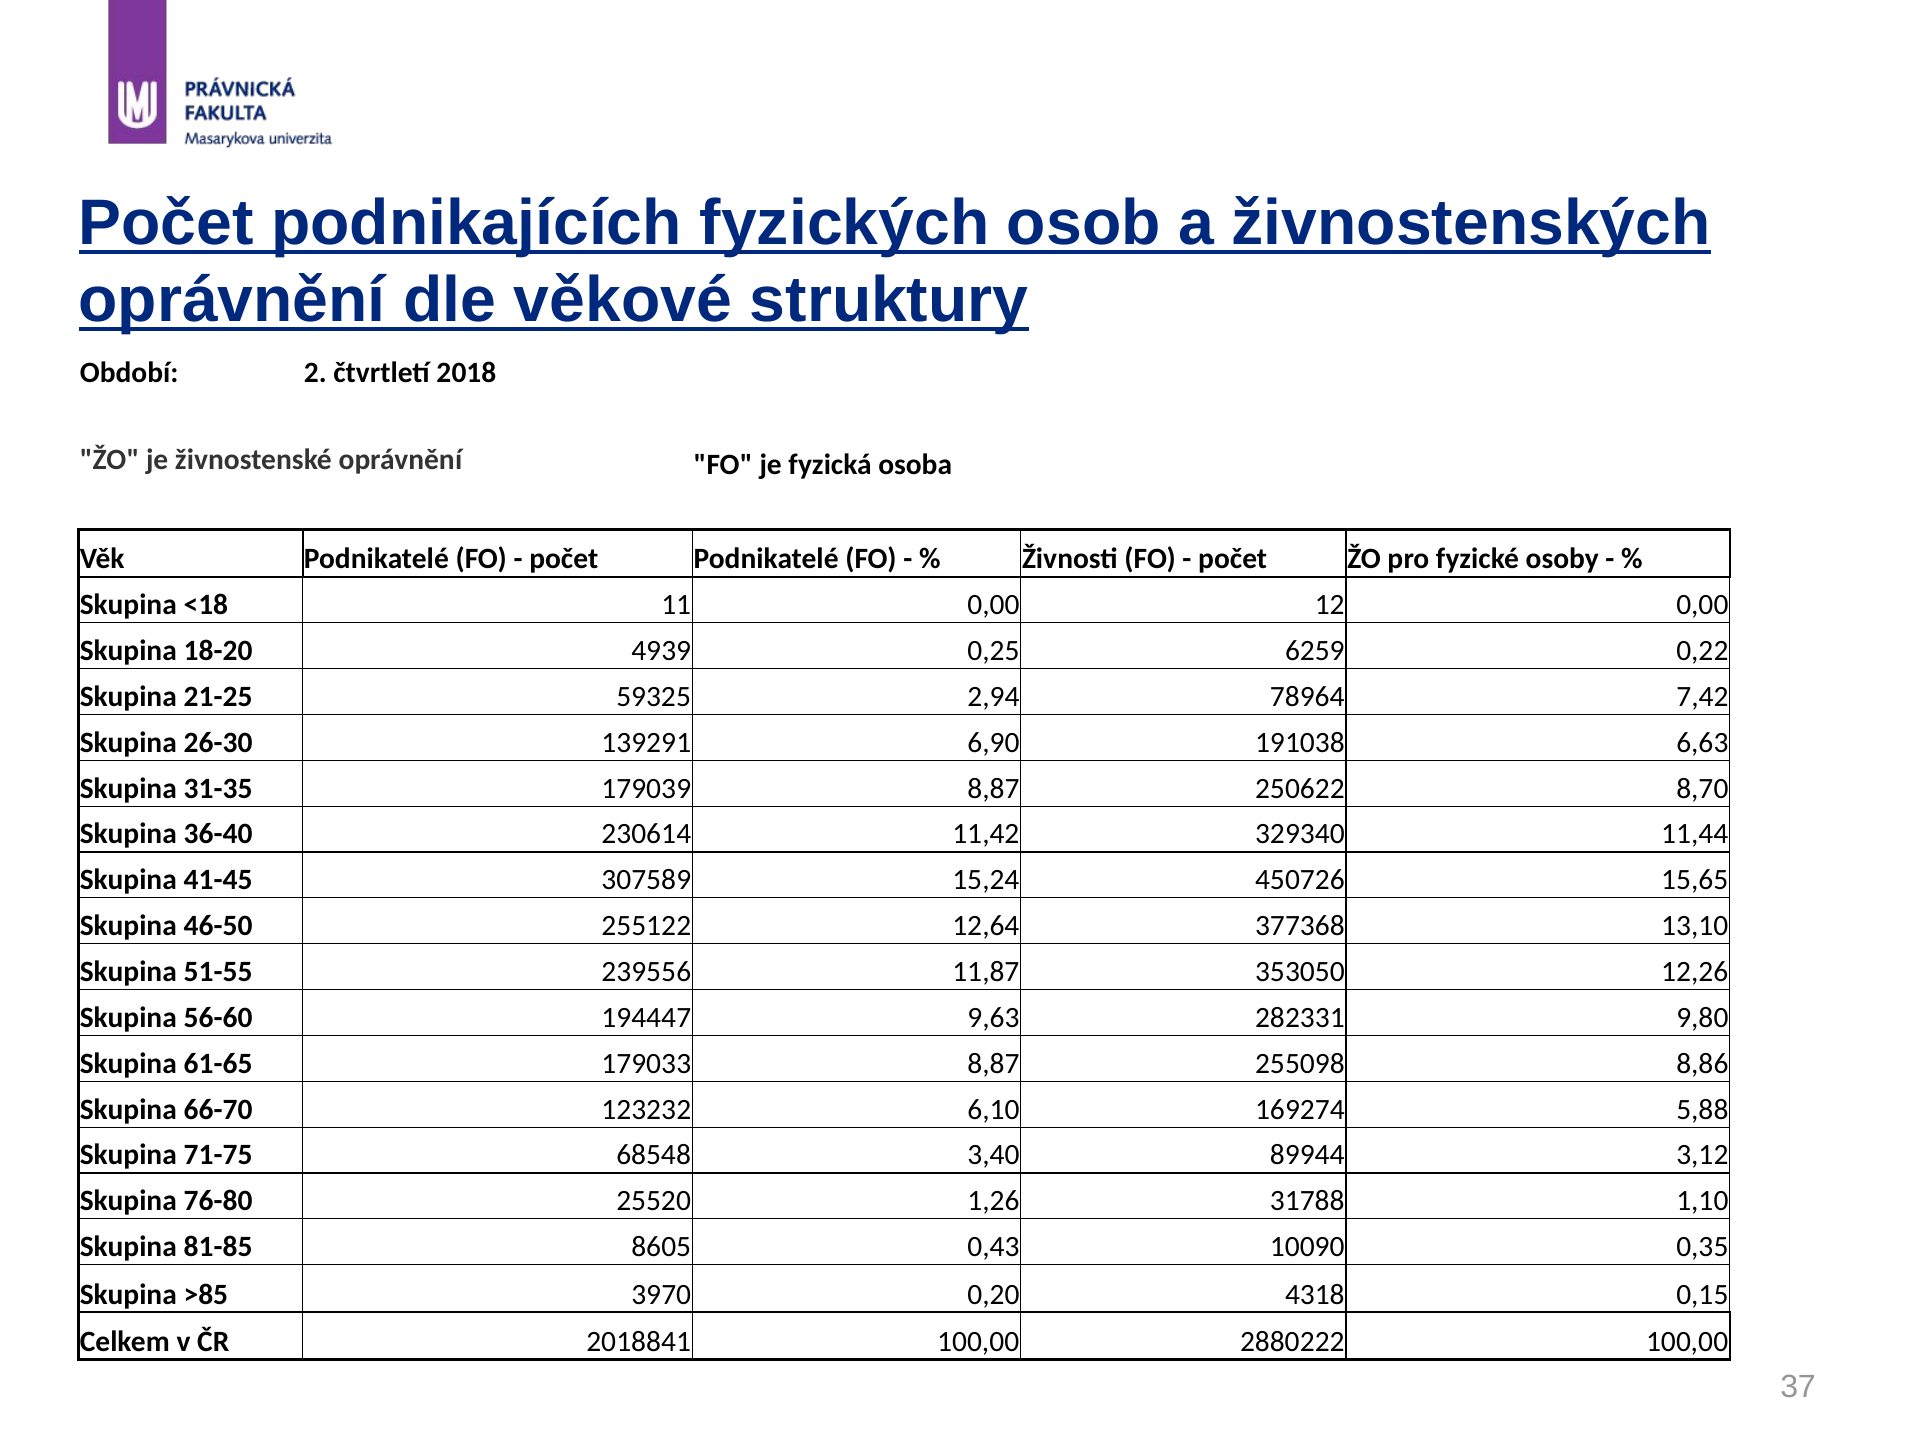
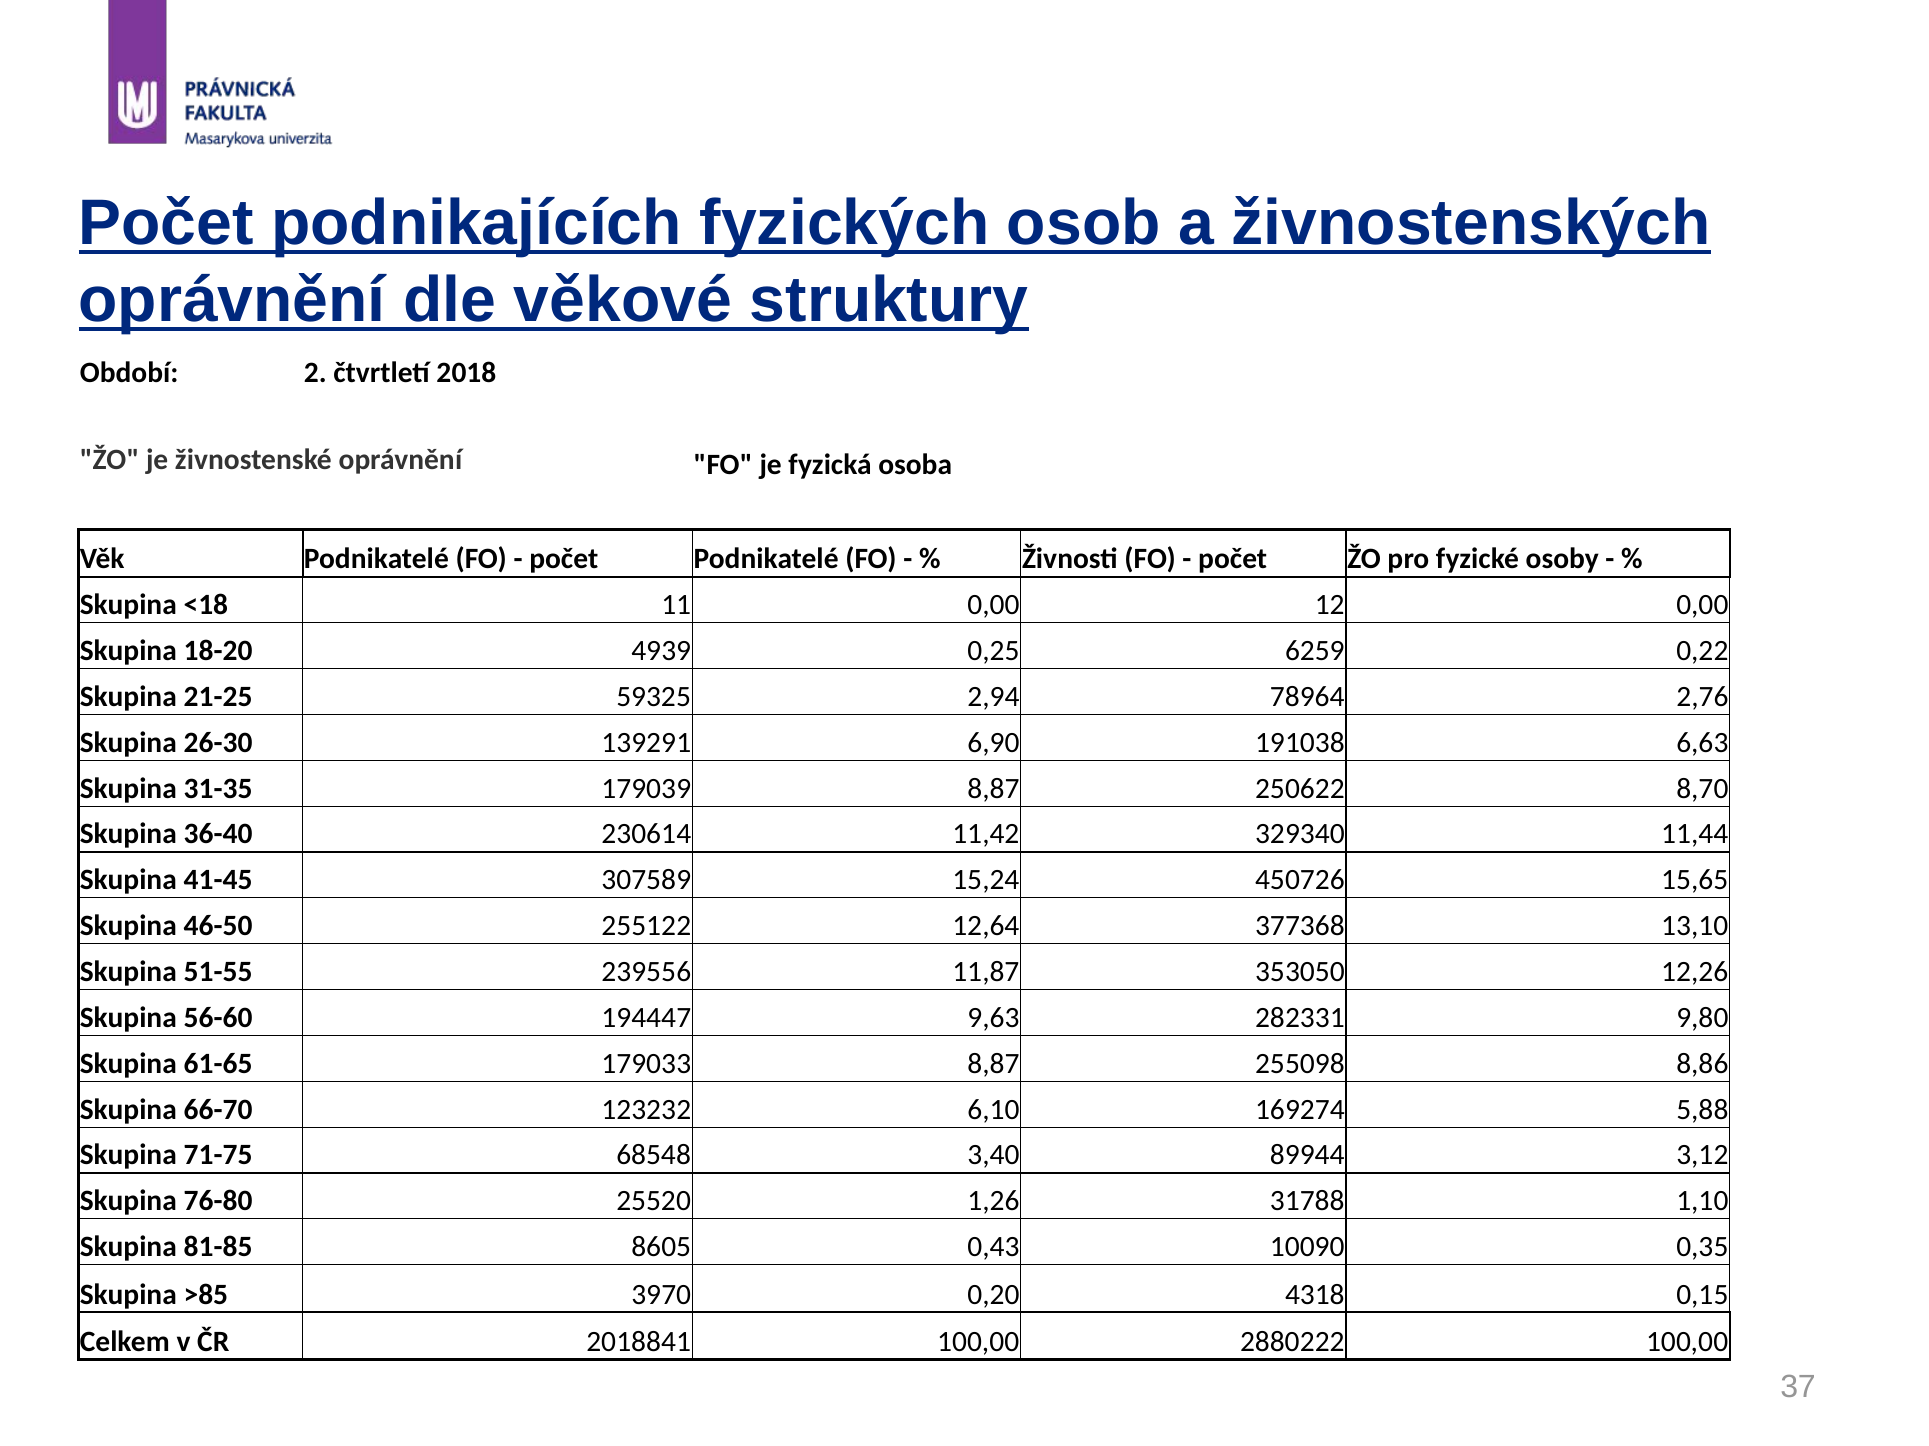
7,42: 7,42 -> 2,76 (1702, 697)
